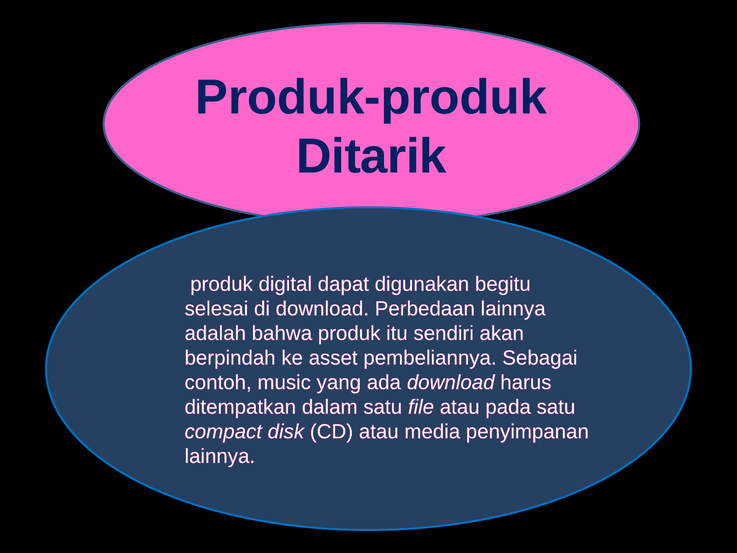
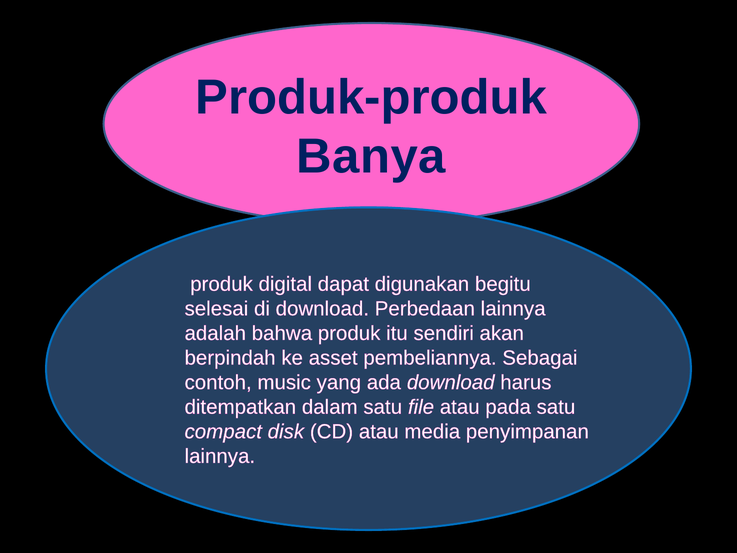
Ditarik: Ditarik -> Banya (371, 157)
